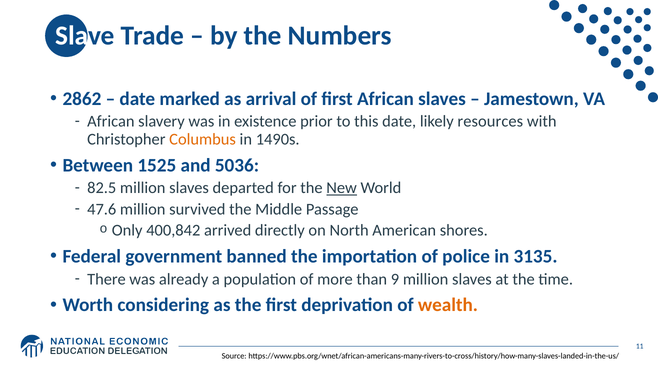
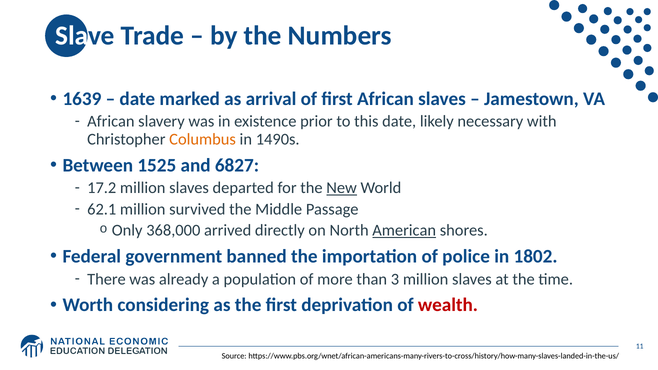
2862: 2862 -> 1639 (82, 99)
resources: resources -> necessary (490, 122)
5036: 5036 -> 6827 (237, 165)
82.5: 82.5 -> 17.2 (102, 188)
47.6: 47.6 -> 62.1 (102, 209)
400,842: 400,842 -> 368,000 (173, 230)
American underline: none -> present (404, 230)
3135: 3135 -> 1802 (536, 257)
9: 9 -> 3 (395, 279)
wealth colour: orange -> red (448, 305)
